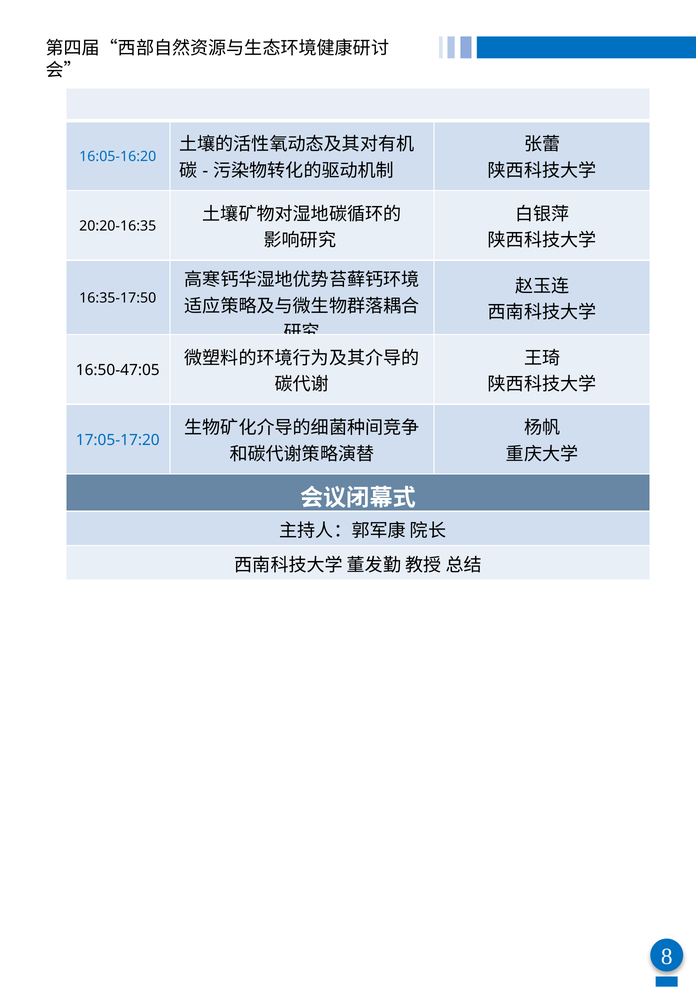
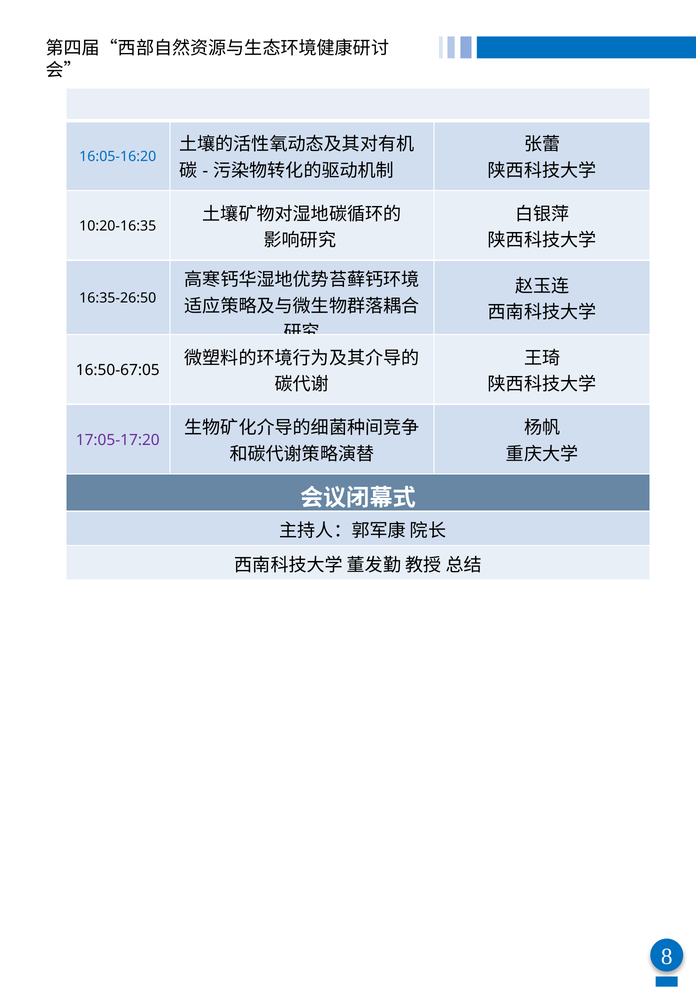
20:20-16:35: 20:20-16:35 -> 10:20-16:35 (118, 226)
16:35-17:50: 16:35-17:50 -> 16:35-26:50 (118, 298)
16:50-47:05: 16:50-47:05 -> 16:50-67:05 (118, 370)
17:05-17:20 colour: blue -> purple (118, 440)
